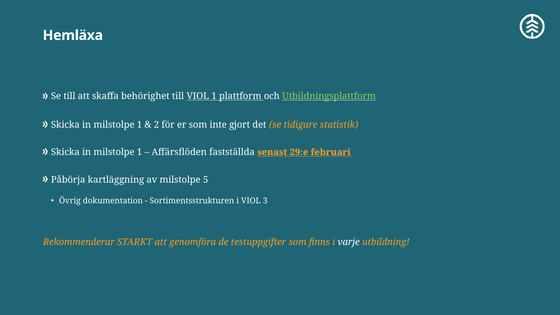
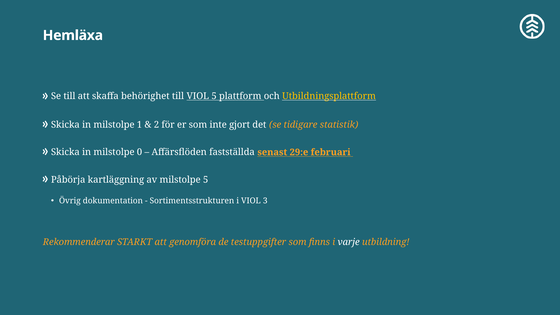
VIOL 1: 1 -> 5 (214, 96)
Utbildningsplattform colour: light green -> yellow (329, 96)
1: 1 -> 0 (140, 152)
